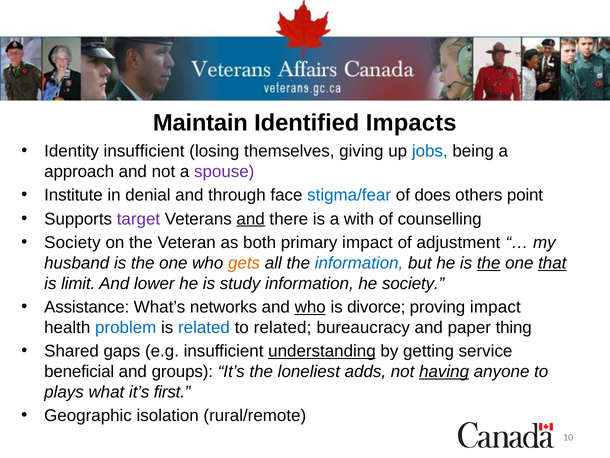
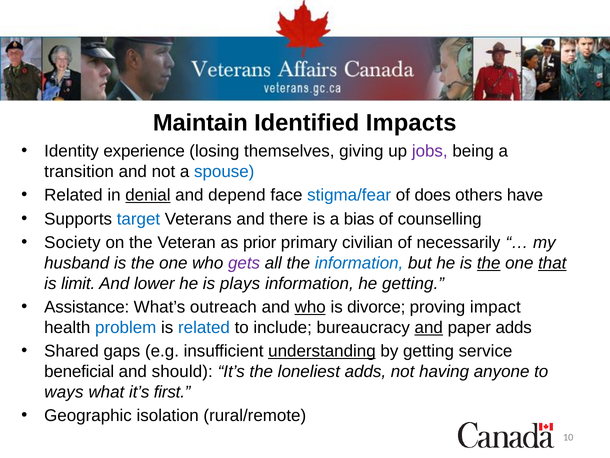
Identity insufficient: insufficient -> experience (144, 151)
jobs colour: blue -> purple (430, 151)
approach: approach -> transition (79, 171)
spouse colour: purple -> blue (224, 171)
Institute: Institute -> Related (73, 195)
denial underline: none -> present (148, 195)
through: through -> depend (237, 195)
point: point -> have (525, 195)
target colour: purple -> blue (138, 219)
and underline: present -> none (251, 219)
with: with -> bias (359, 219)
both: both -> prior (260, 242)
primary impact: impact -> civilian (368, 242)
adjustment: adjustment -> necessarily (459, 242)
gets colour: orange -> purple (244, 263)
study: study -> plays (240, 283)
he society: society -> getting (413, 283)
networks: networks -> outreach (223, 307)
to related: related -> include (283, 327)
and underline: none -> present (429, 327)
paper thing: thing -> adds (514, 327)
groups: groups -> should (182, 371)
having underline: present -> none (444, 371)
plays: plays -> ways (64, 392)
